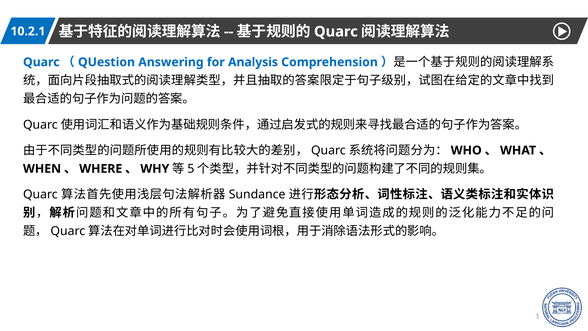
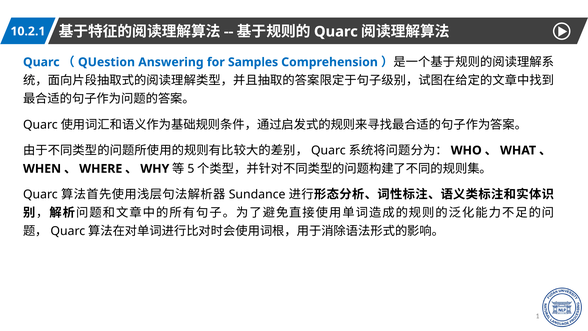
Analysis: Analysis -> Samples (253, 62)
